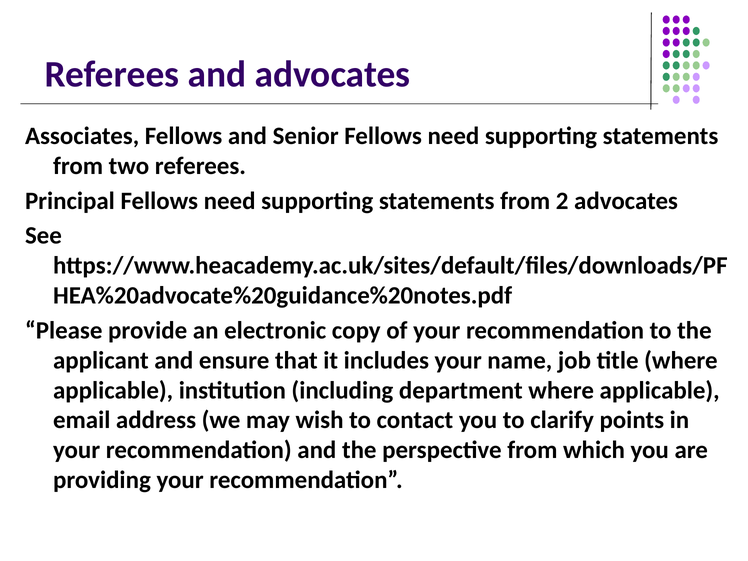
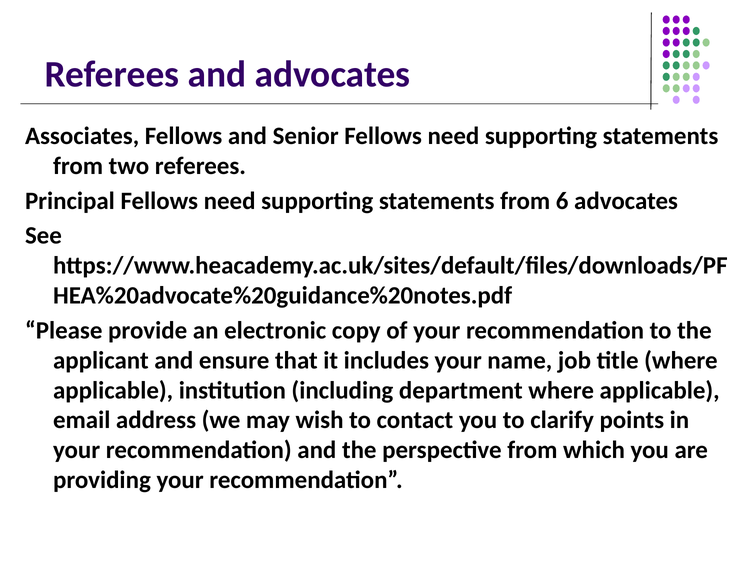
2: 2 -> 6 (562, 201)
